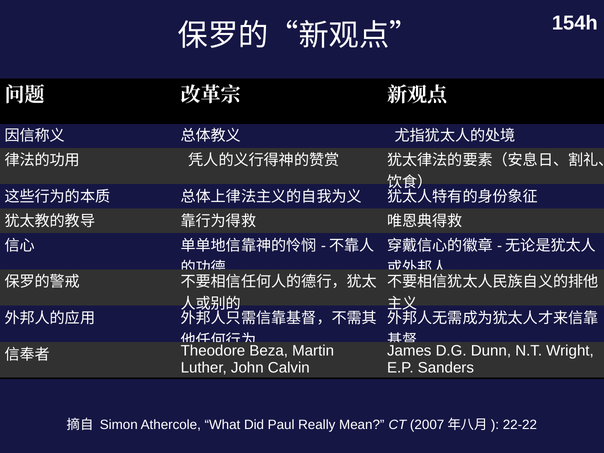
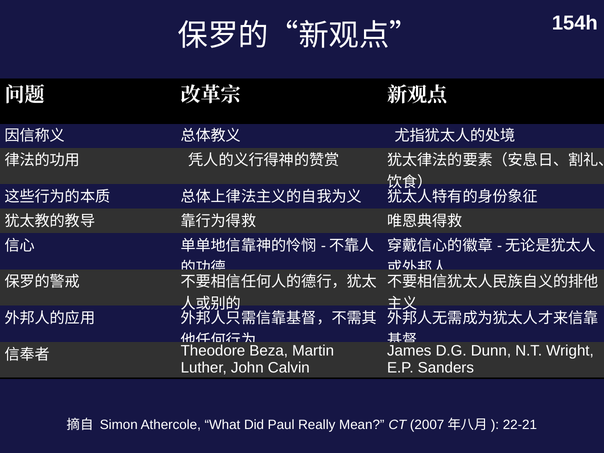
22-22: 22-22 -> 22-21 (520, 425)
